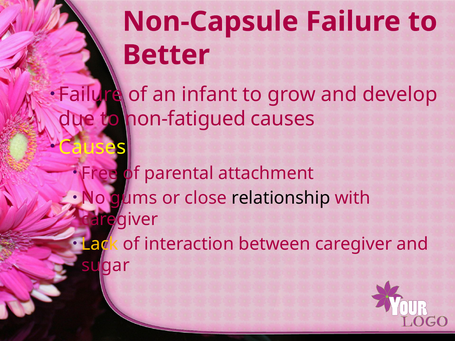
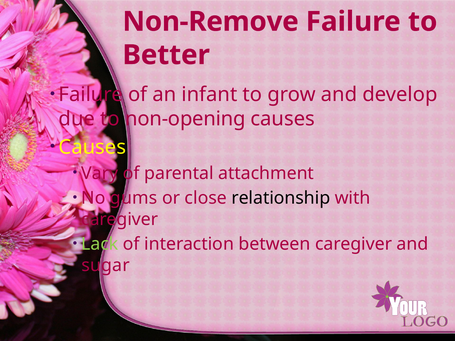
Non-Capsule: Non-Capsule -> Non-Remove (211, 22)
non-fatigued: non-fatigued -> non-opening (185, 119)
Free: Free -> Vary (100, 173)
Lack colour: yellow -> light green (100, 244)
